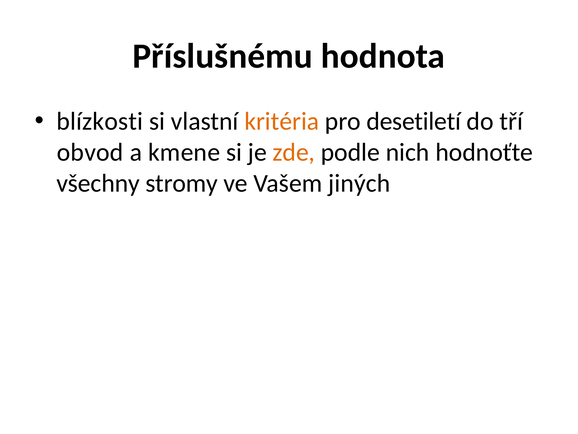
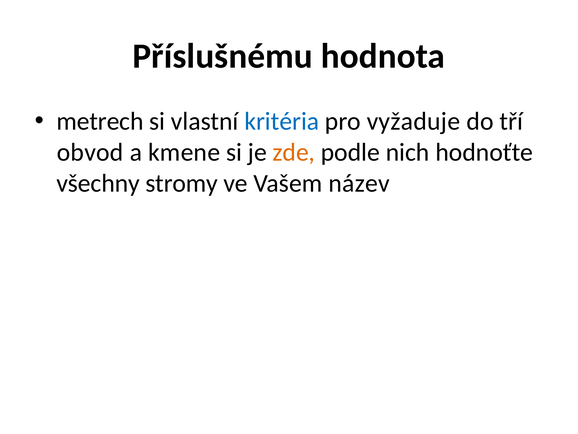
blízkosti: blízkosti -> metrech (100, 121)
kritéria colour: orange -> blue (282, 121)
desetiletí: desetiletí -> vyžaduje (413, 121)
jiných: jiných -> název (359, 183)
